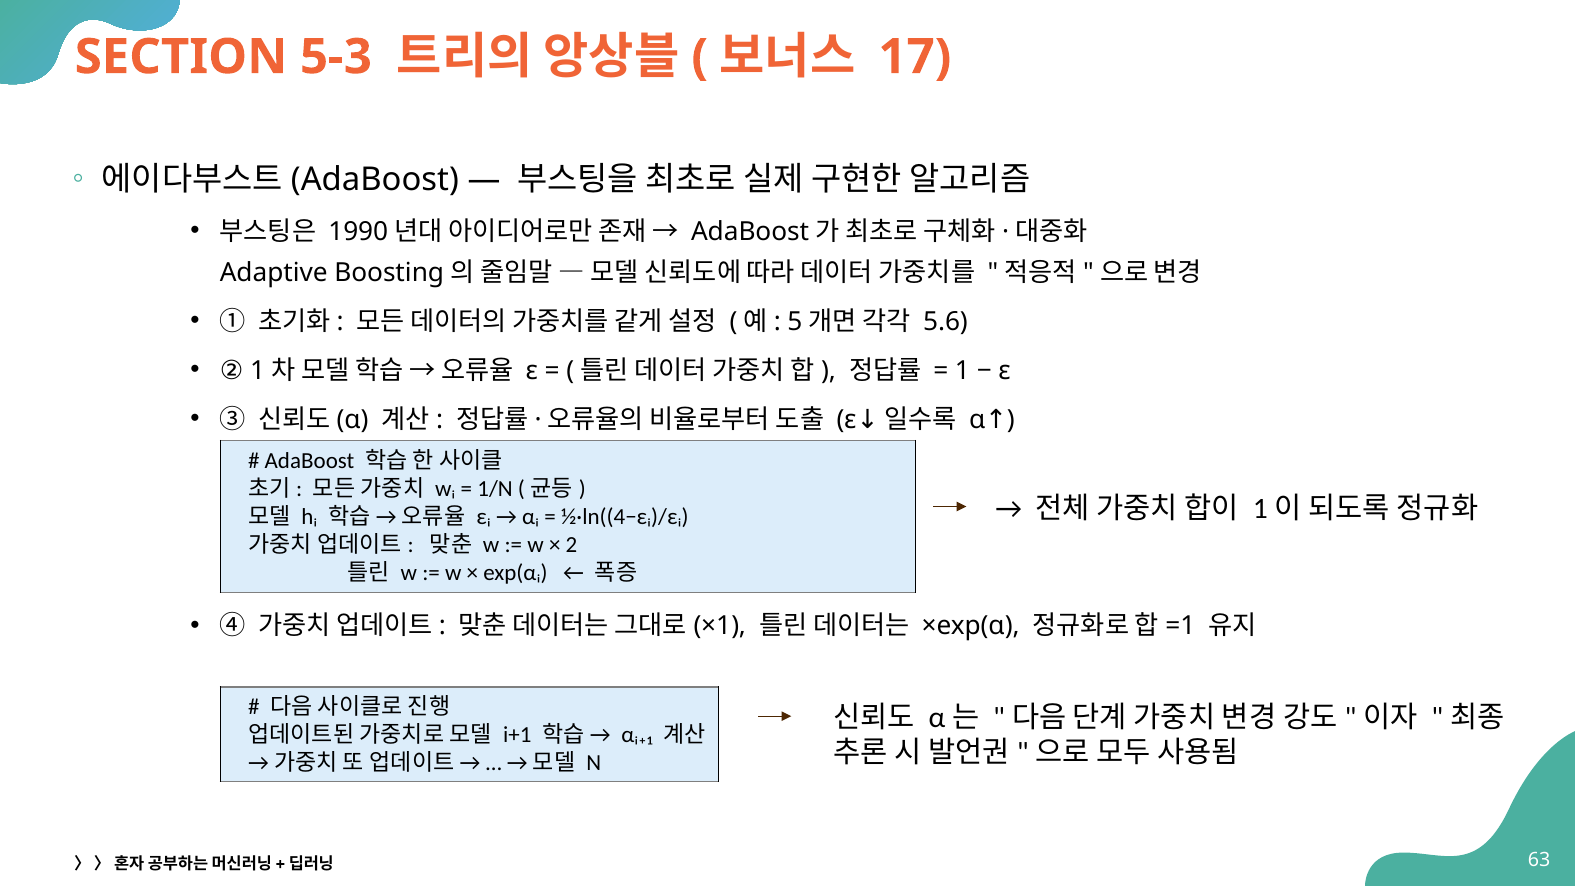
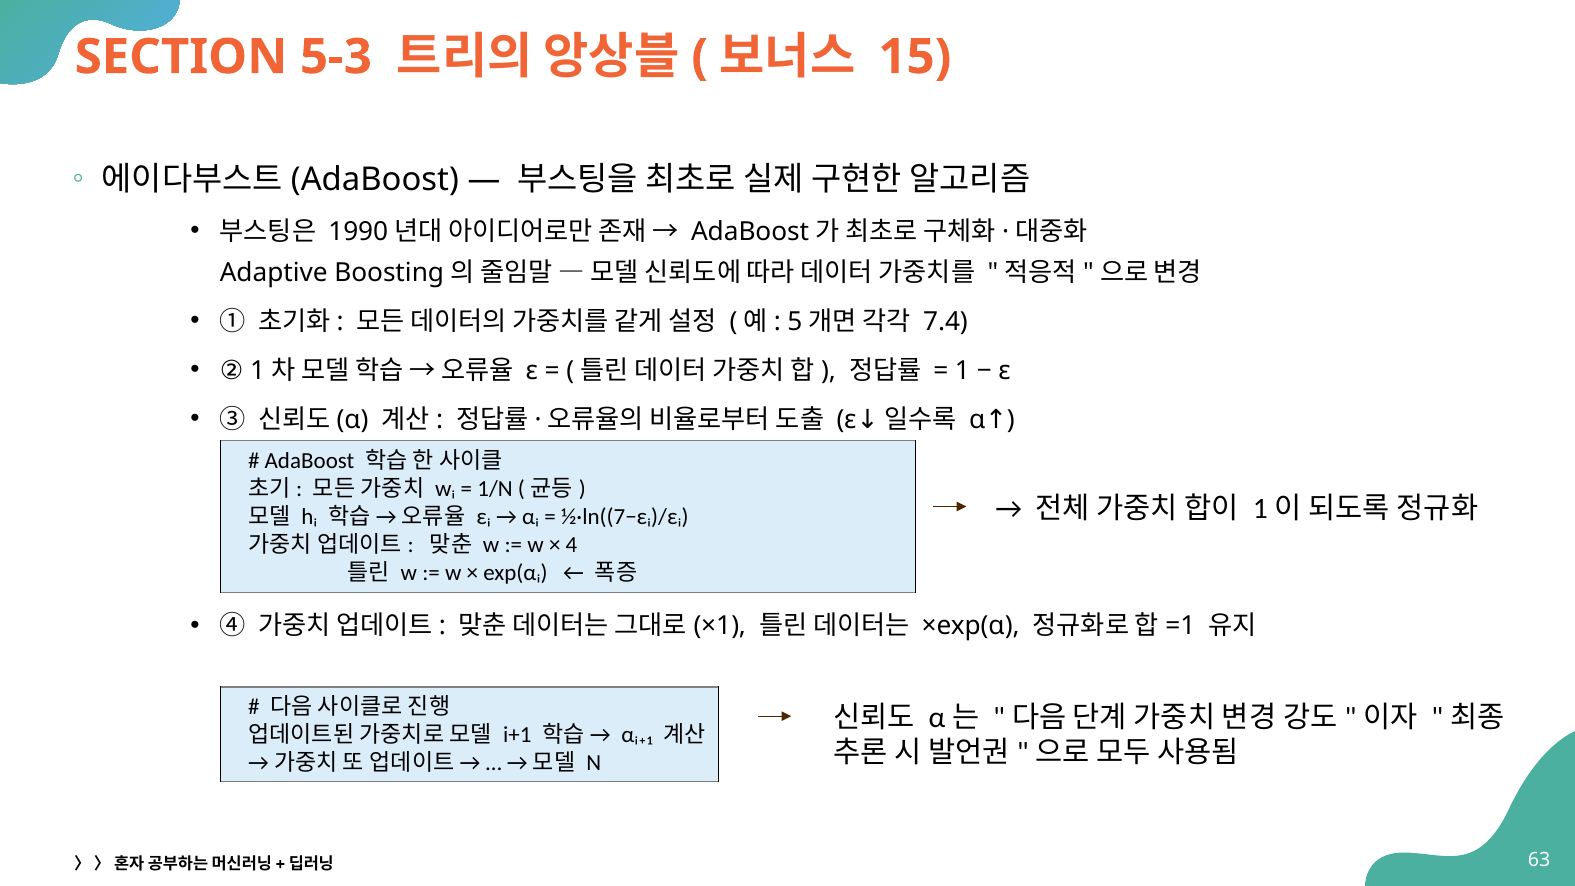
17: 17 -> 15 (915, 57)
5.6: 5.6 -> 7.4 (945, 322)
½·ln((4−εᵢ)/εᵢ: ½·ln((4−εᵢ)/εᵢ -> ½·ln((7−εᵢ)/εᵢ (625, 517)
2: 2 -> 4 (571, 545)
